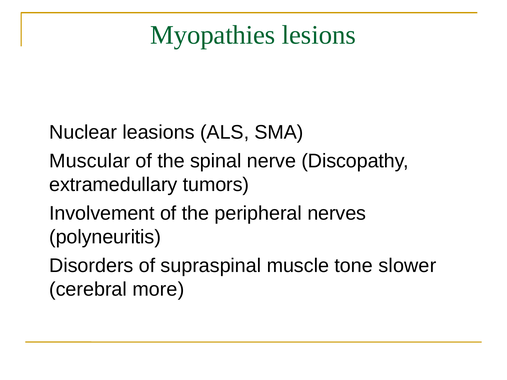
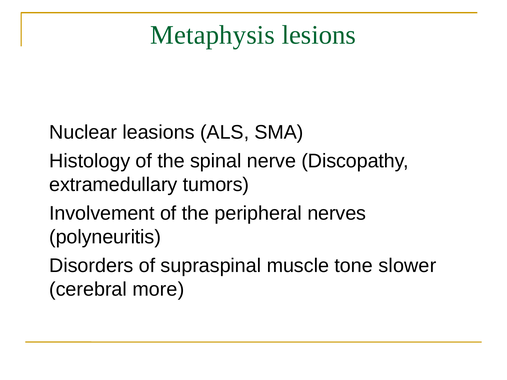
Myopathies: Myopathies -> Metaphysis (213, 35)
Muscular: Muscular -> Histology (90, 161)
